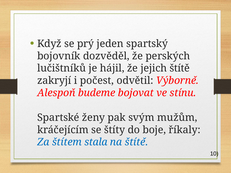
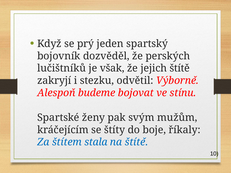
hájil: hájil -> však (112, 68)
počest: počest -> stezku (97, 81)
